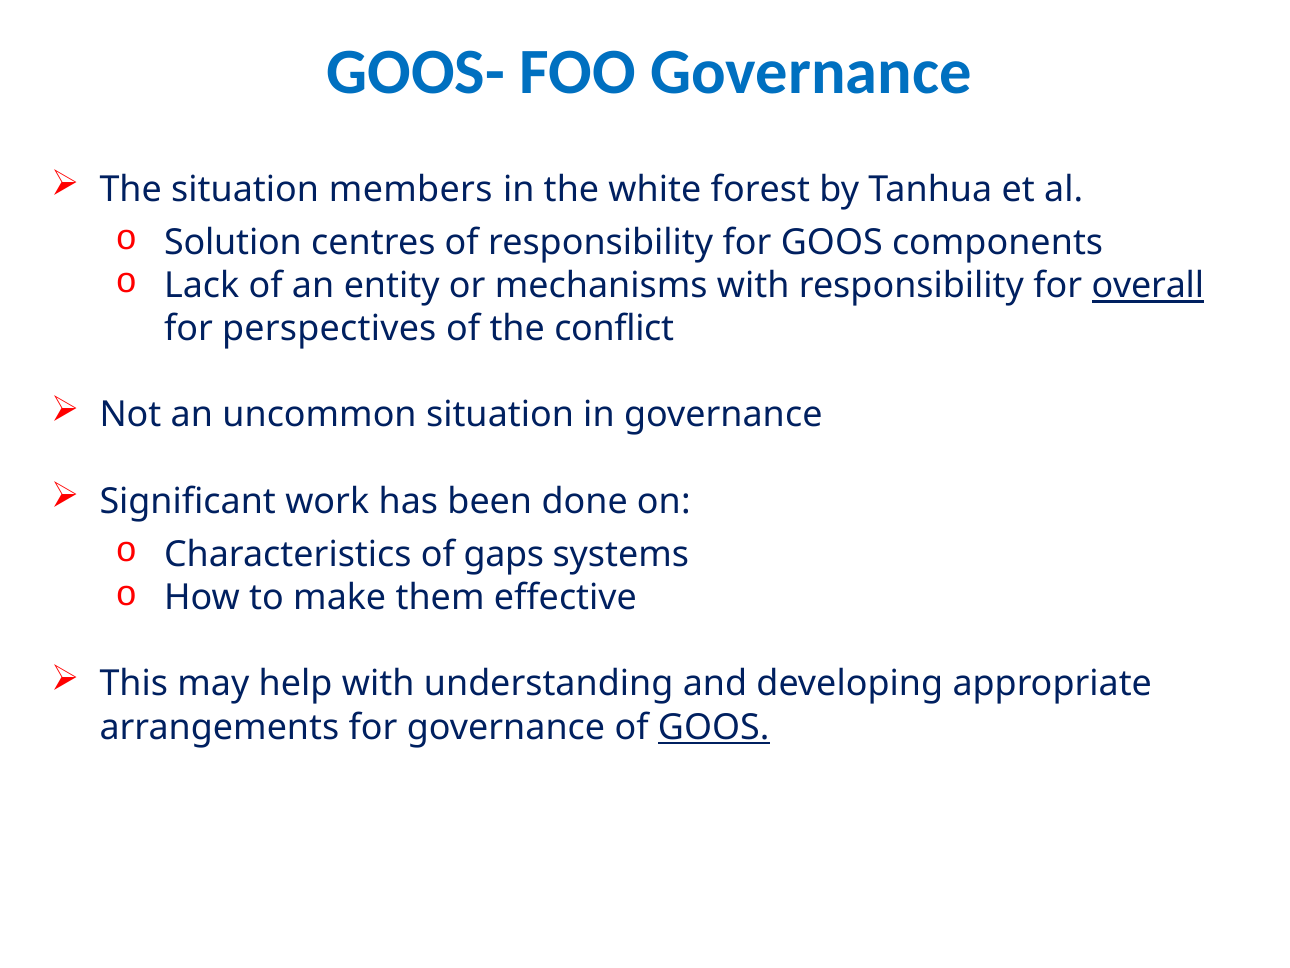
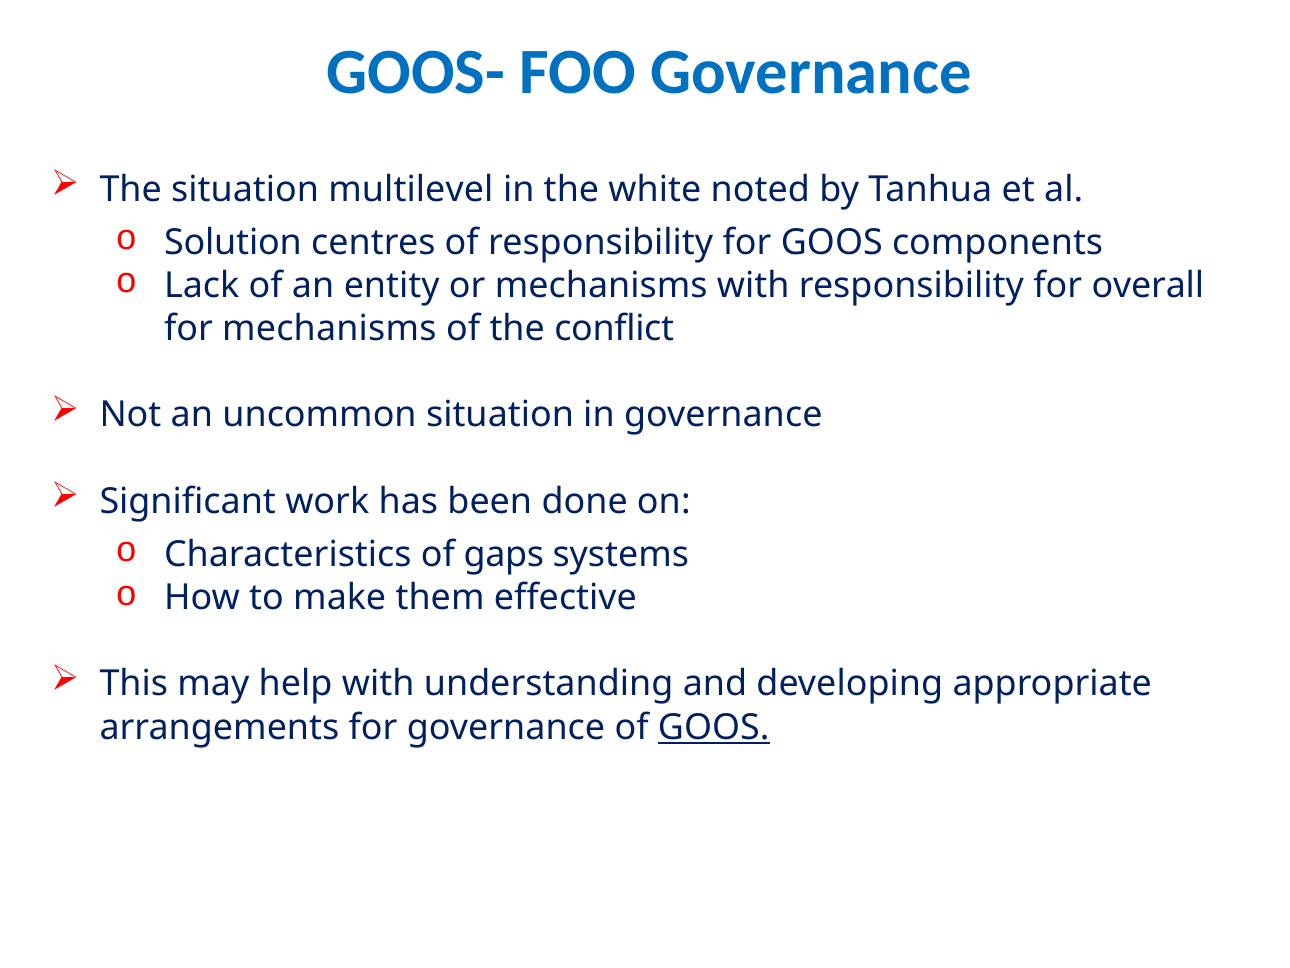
members: members -> multilevel (411, 189)
forest: forest -> noted (760, 189)
overall underline: present -> none (1148, 286)
for perspectives: perspectives -> mechanisms (329, 329)
